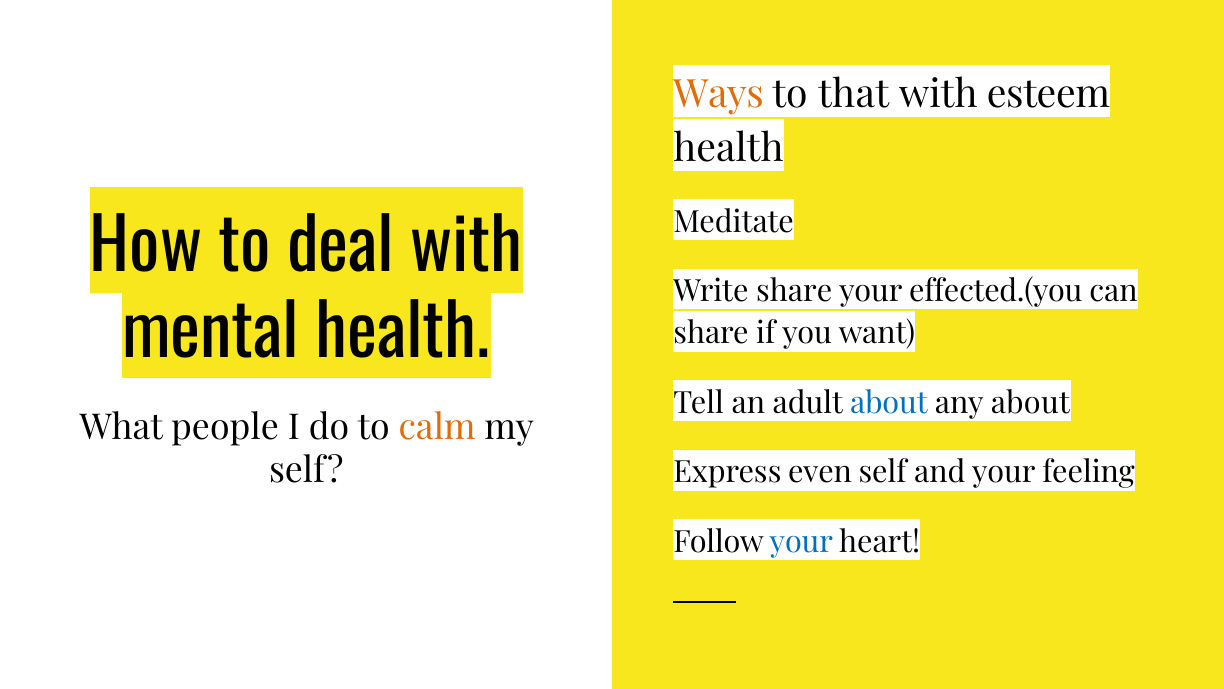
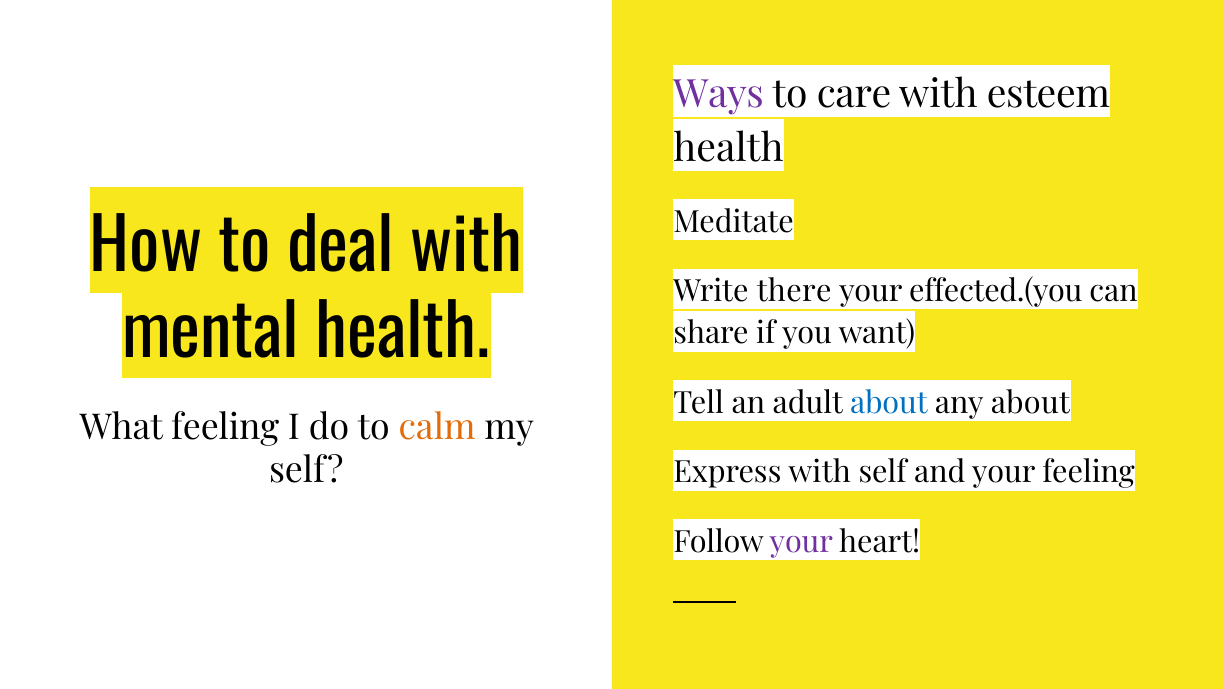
Ways colour: orange -> purple (718, 94)
that: that -> care (854, 94)
Write share: share -> there (794, 291)
What people: people -> feeling (225, 427)
Express even: even -> with (820, 472)
your colour: blue -> purple (801, 542)
